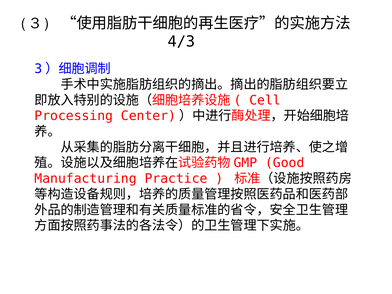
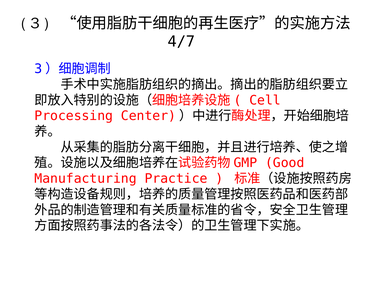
4/3: 4/3 -> 4/7 (181, 42)
